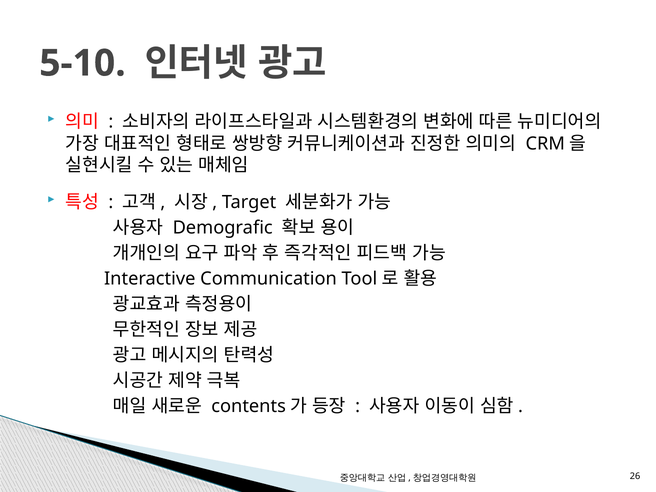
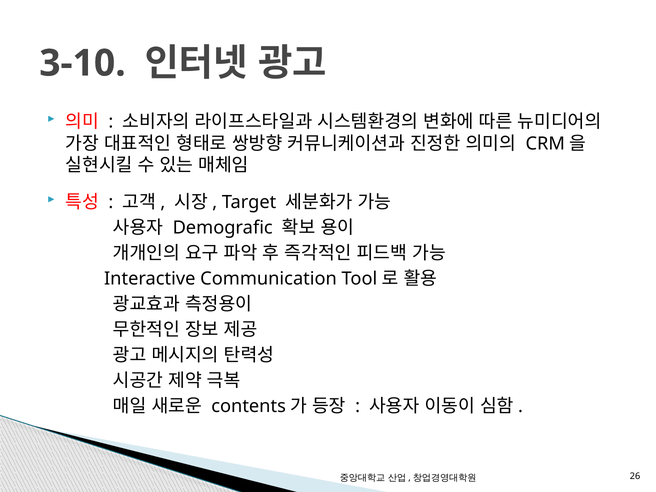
5-10: 5-10 -> 3-10 (82, 63)
